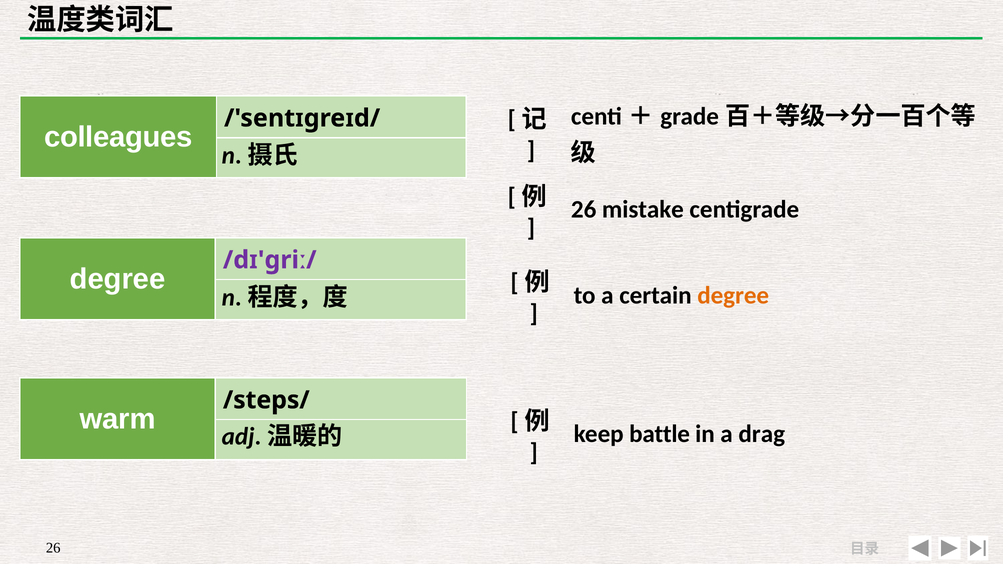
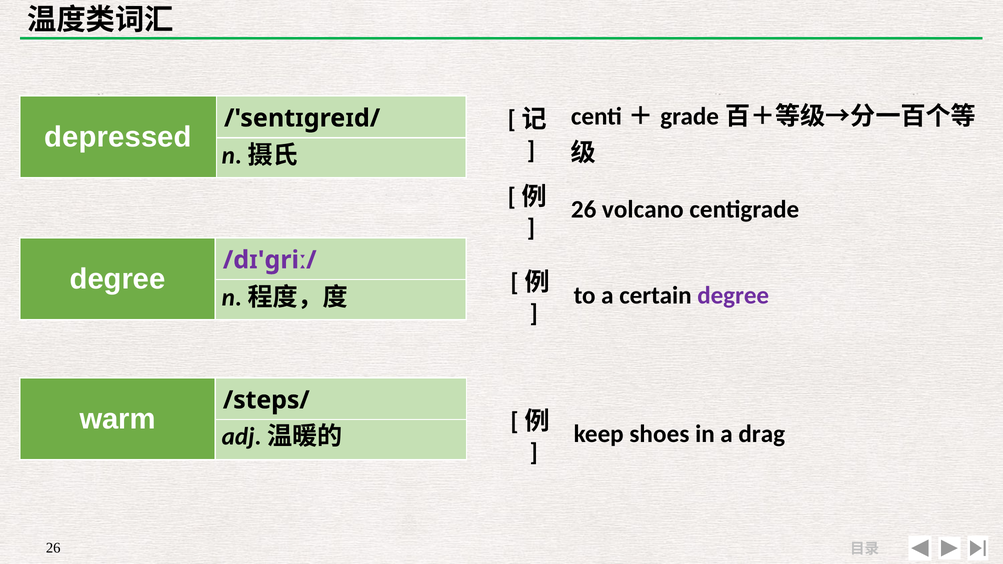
colleagues: colleagues -> depressed (118, 137)
mistake: mistake -> volcano (643, 210)
degree colour: orange -> purple (733, 295)
battle: battle -> shoes (659, 434)
